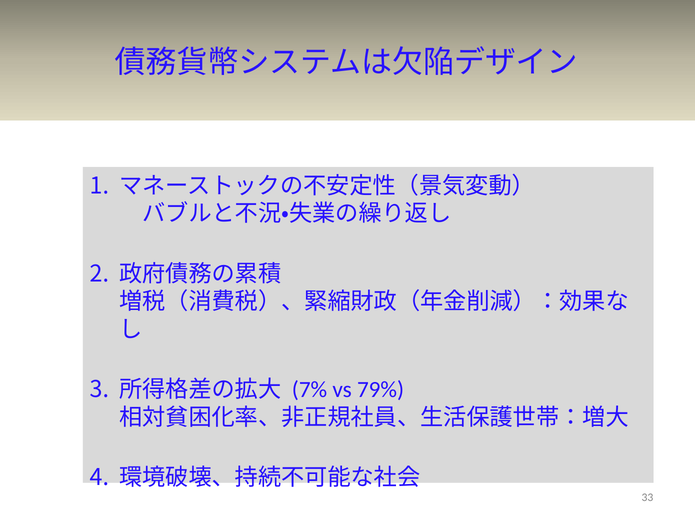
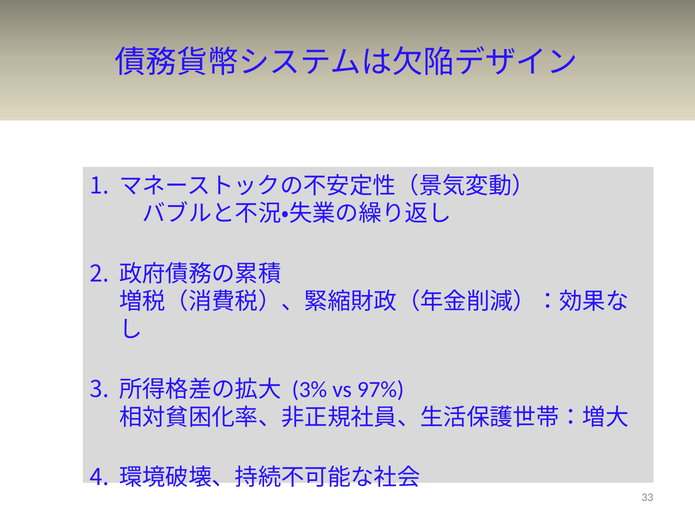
7%: 7% -> 3% (310, 390)
79%: 79% -> 97% (381, 390)
